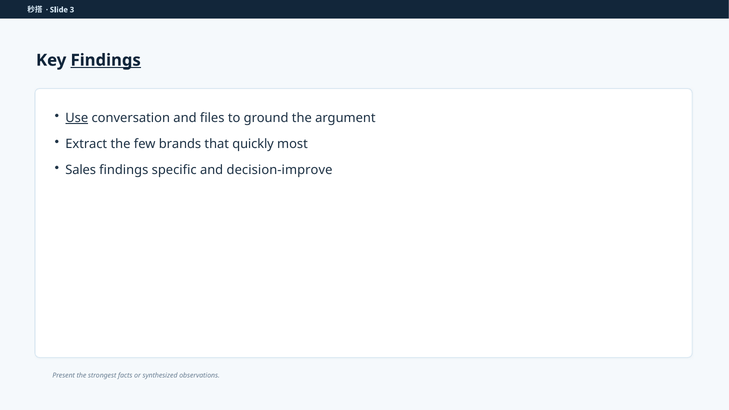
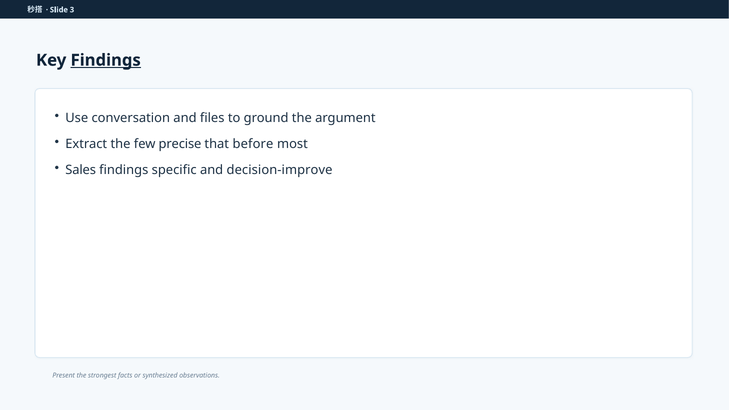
Use underline: present -> none (77, 118)
brands: brands -> precise (180, 144)
quickly: quickly -> before (253, 144)
